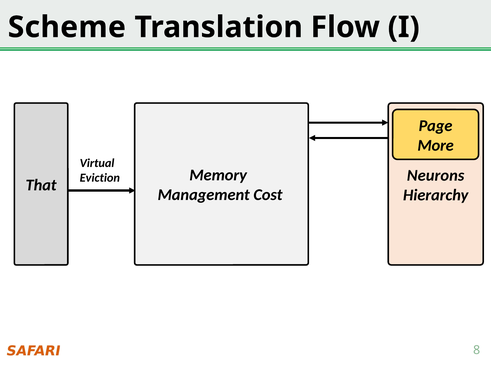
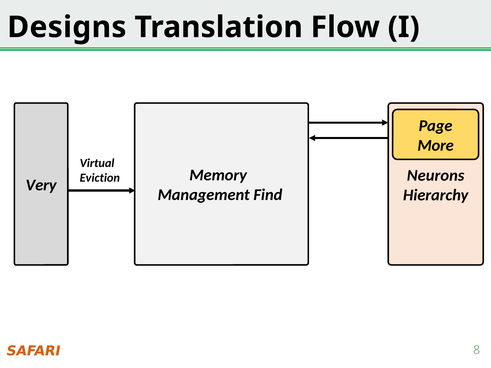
Scheme: Scheme -> Designs (67, 27)
That: That -> Very (41, 185)
Cost: Cost -> Find (268, 195)
